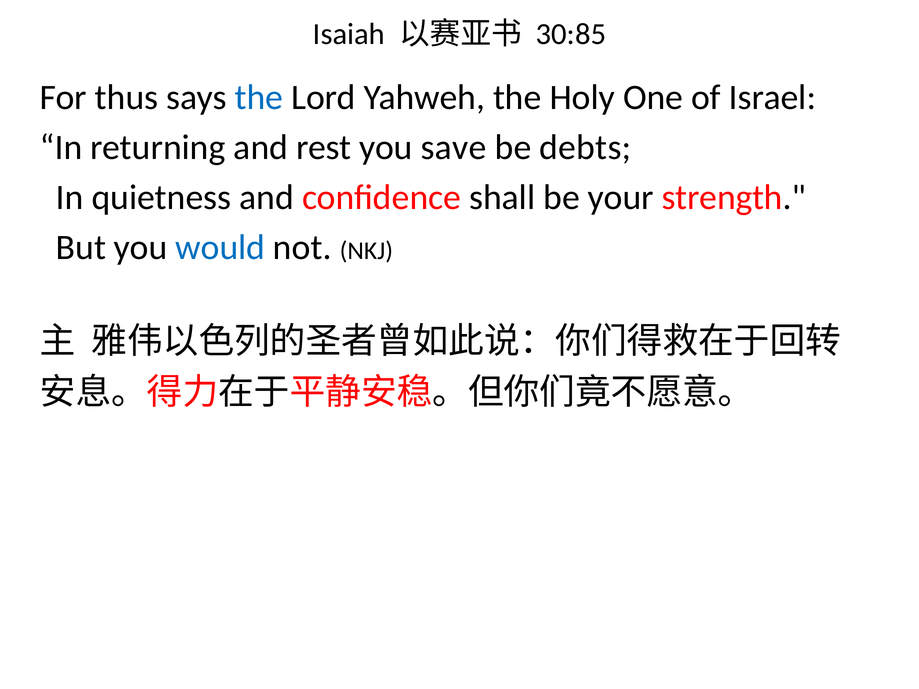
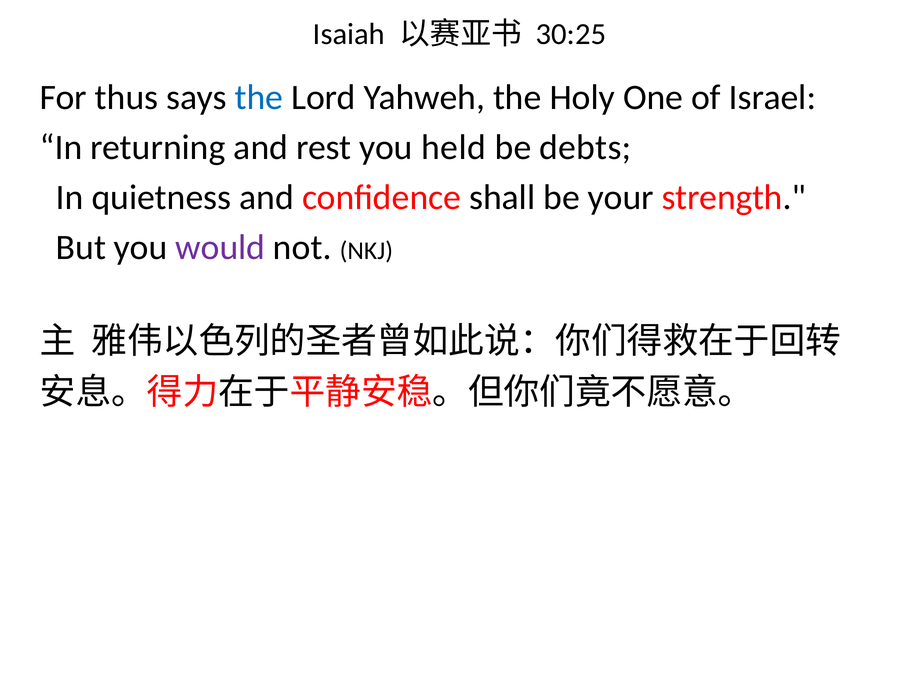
30:85: 30:85 -> 30:25 (571, 34)
save: save -> held (454, 148)
would colour: blue -> purple (220, 248)
